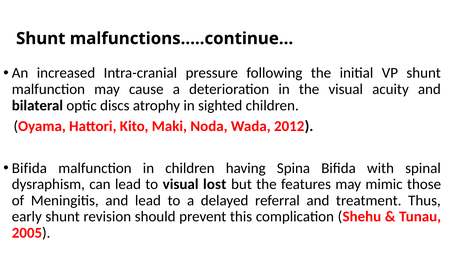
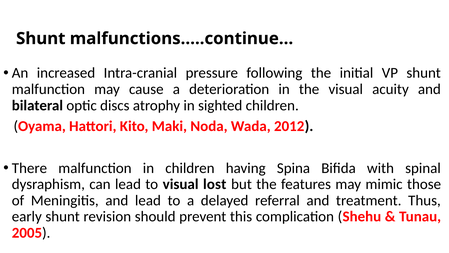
Bifida: Bifida -> There (29, 168)
